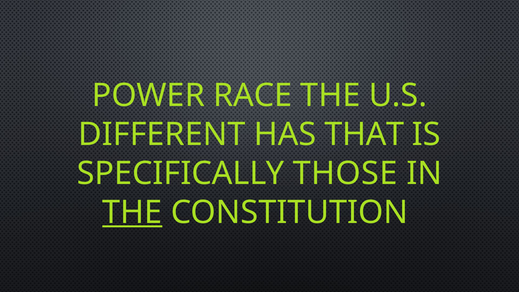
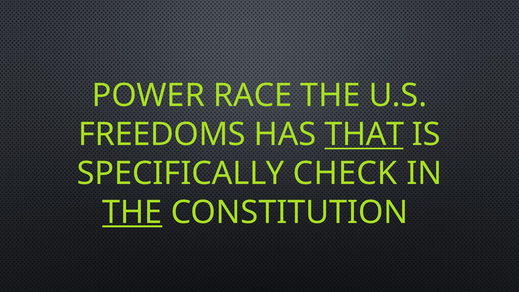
DIFFERENT: DIFFERENT -> FREEDOMS (162, 134)
THAT underline: none -> present (364, 134)
THOSE: THOSE -> CHECK (345, 173)
